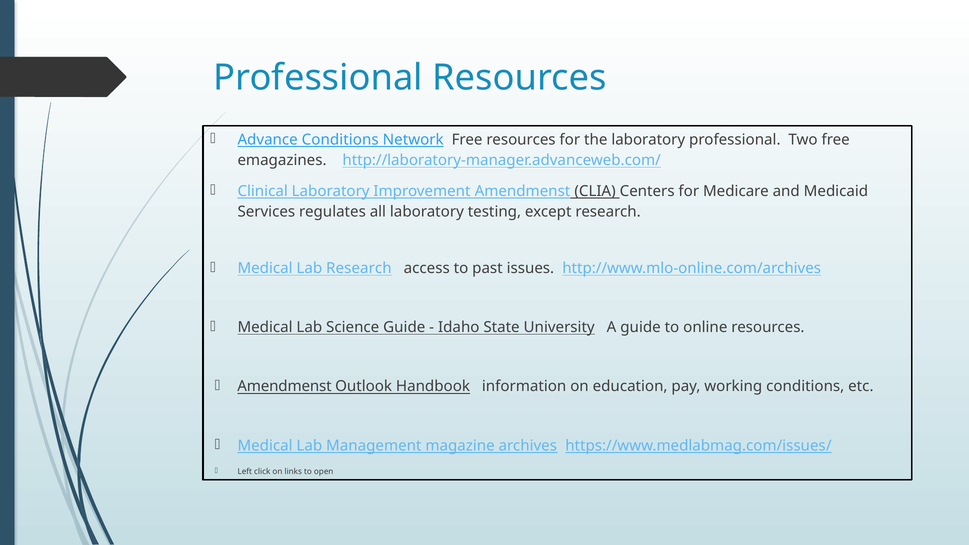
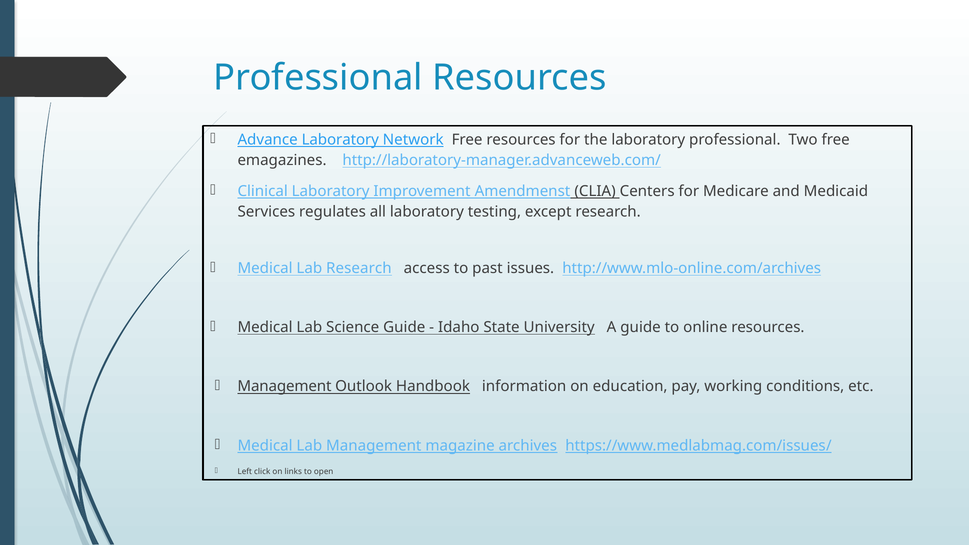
Advance Conditions: Conditions -> Laboratory (340, 140)
Amendmenst: Amendmenst -> Management (284, 387)
